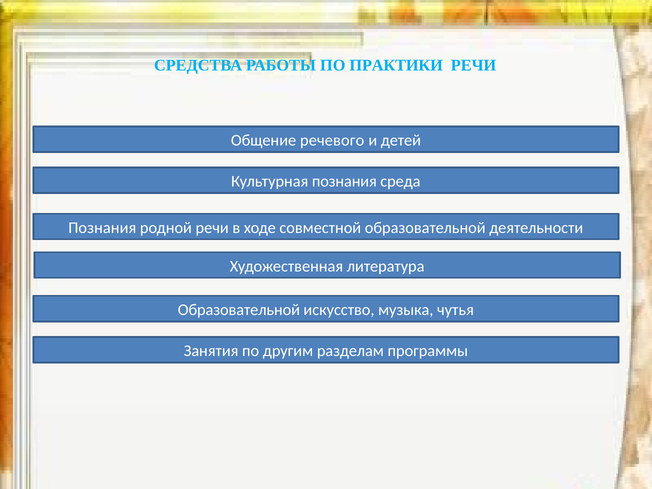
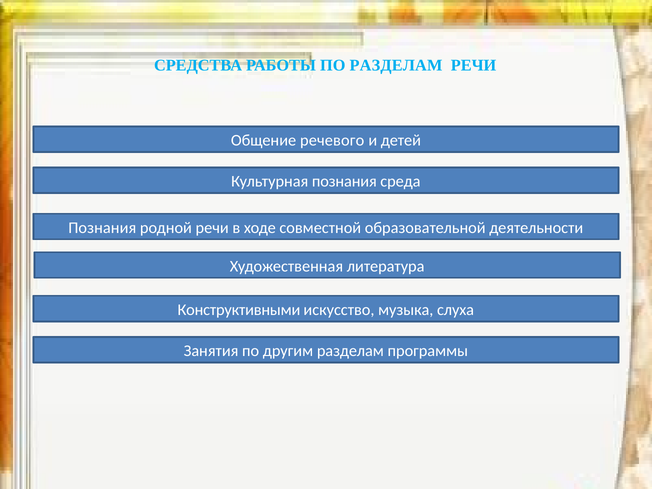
ПО ПРАКТИКИ: ПРАКТИКИ -> РАЗДЕЛАМ (396, 66)
Образовательной: Образовательной -> Конструктивными (239, 310)
чутья: чутья -> слуха (456, 310)
